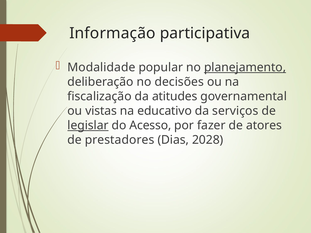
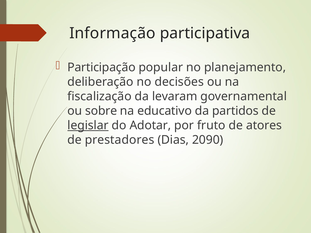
Modalidade: Modalidade -> Participação (101, 68)
planejamento underline: present -> none (245, 68)
atitudes: atitudes -> levaram (175, 97)
vistas: vistas -> sobre (101, 111)
serviços: serviços -> partidos (235, 111)
Acesso: Acesso -> Adotar (150, 126)
fazer: fazer -> fruto (211, 126)
2028: 2028 -> 2090 (208, 140)
